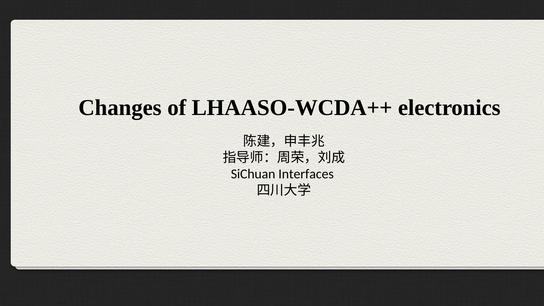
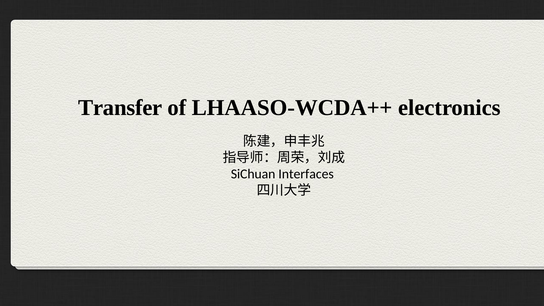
Changes: Changes -> Transfer (120, 108)
